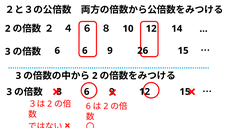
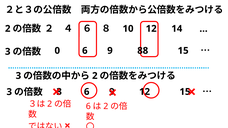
6: 6 -> 0 (57, 51)
26: 26 -> 88 (143, 51)
